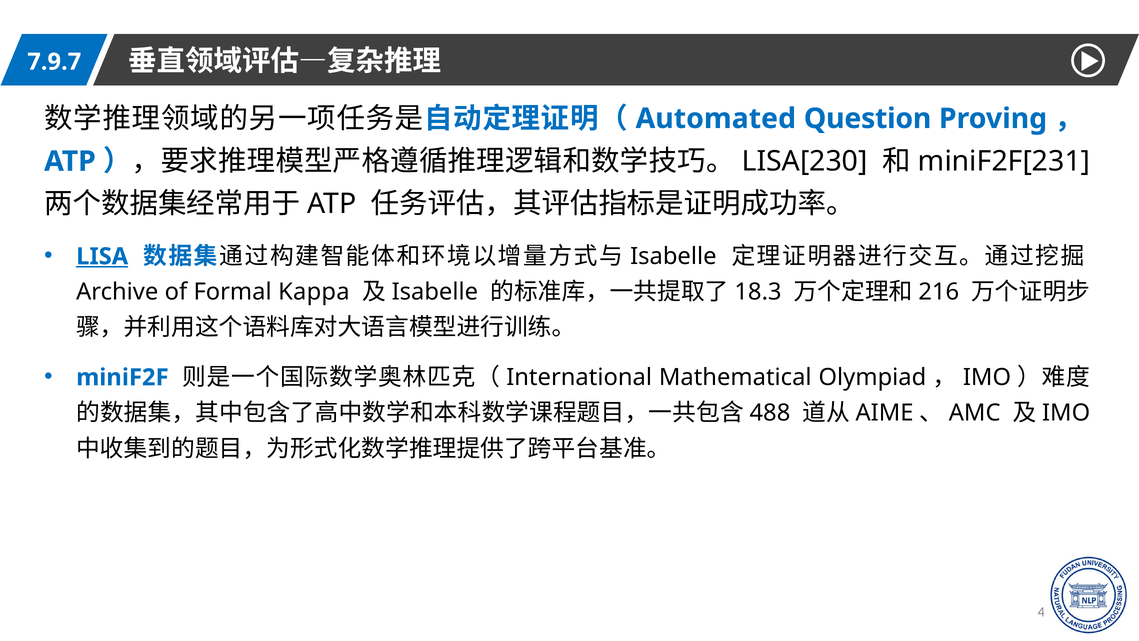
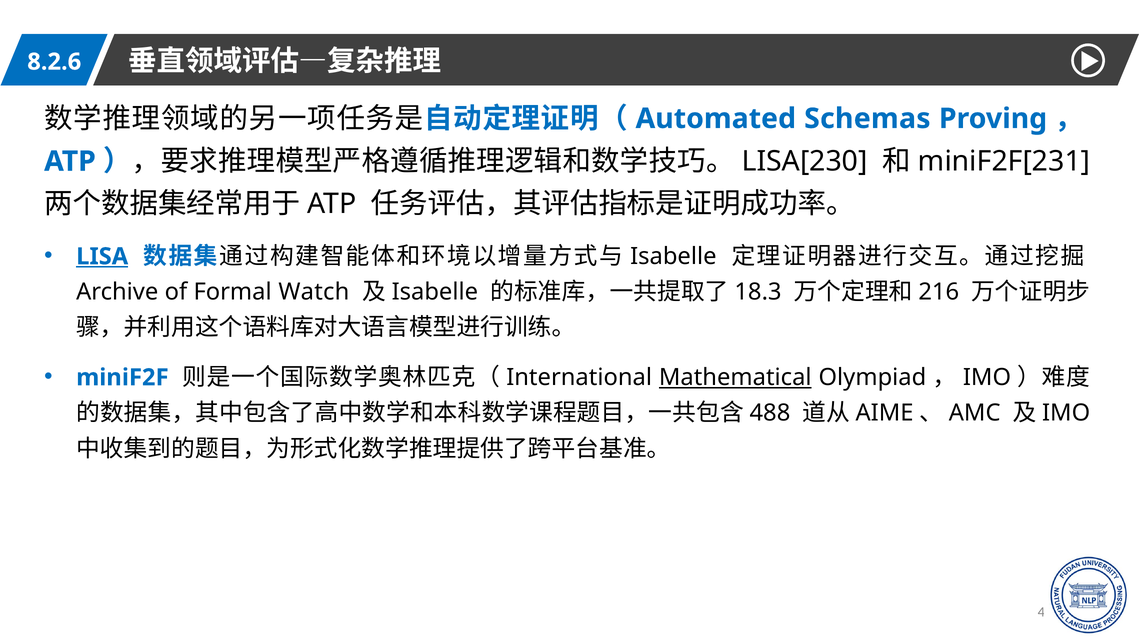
7.9.7: 7.9.7 -> 8.2.6 (54, 62)
Question: Question -> Schemas (867, 119)
Kappa: Kappa -> Watch (314, 292)
Mathematical underline: none -> present (735, 377)
